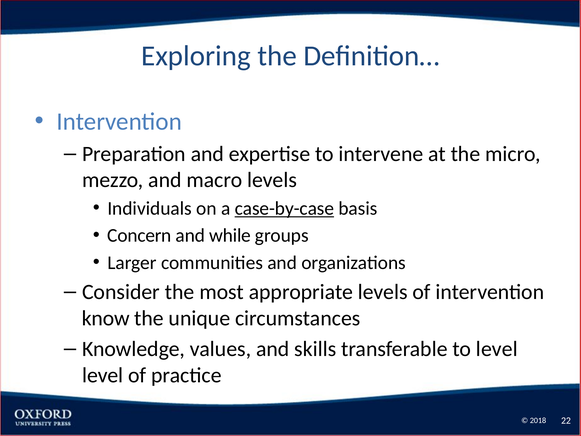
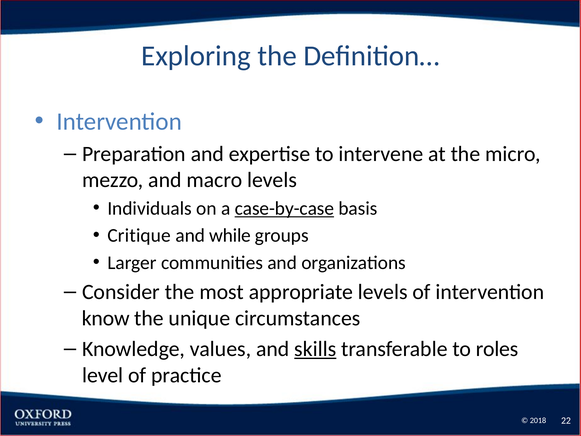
Concern: Concern -> Critique (139, 235)
skills underline: none -> present (315, 349)
to level: level -> roles (497, 349)
